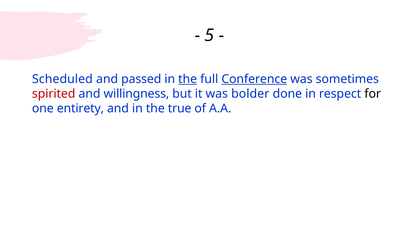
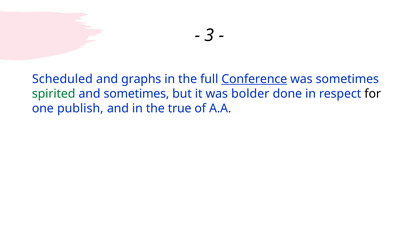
5: 5 -> 3 (209, 35)
passed: passed -> graphs (141, 79)
the underline: present -> none (188, 79)
spirited colour: red -> green (54, 94)
and willingness: willingness -> sometimes (136, 94)
entirety: entirety -> publish (80, 108)
